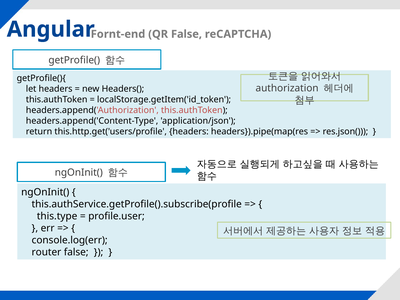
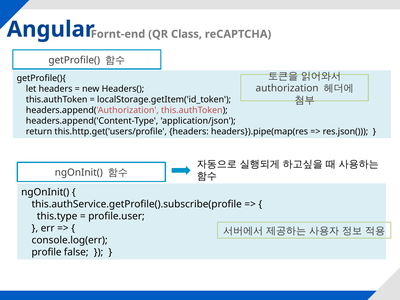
QR False: False -> Class (186, 34)
router: router -> profile (46, 252)
